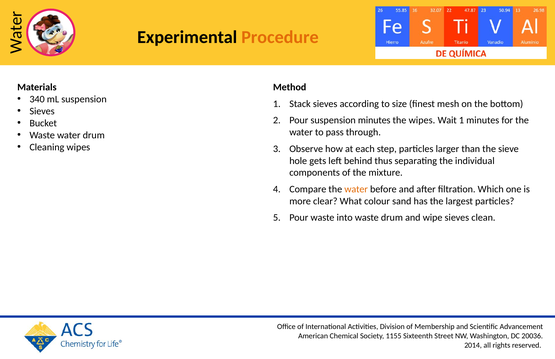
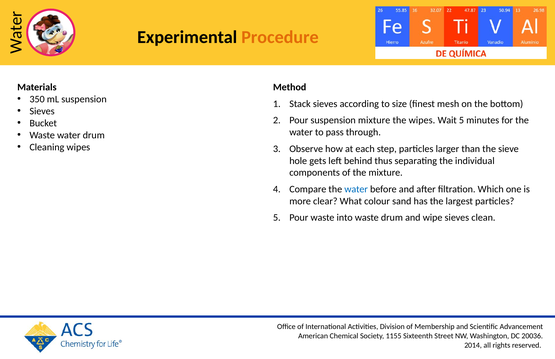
340: 340 -> 350 (37, 99)
suspension minutes: minutes -> mixture (374, 120)
Wait 1: 1 -> 5 (461, 120)
water colour: orange -> blue (356, 189)
